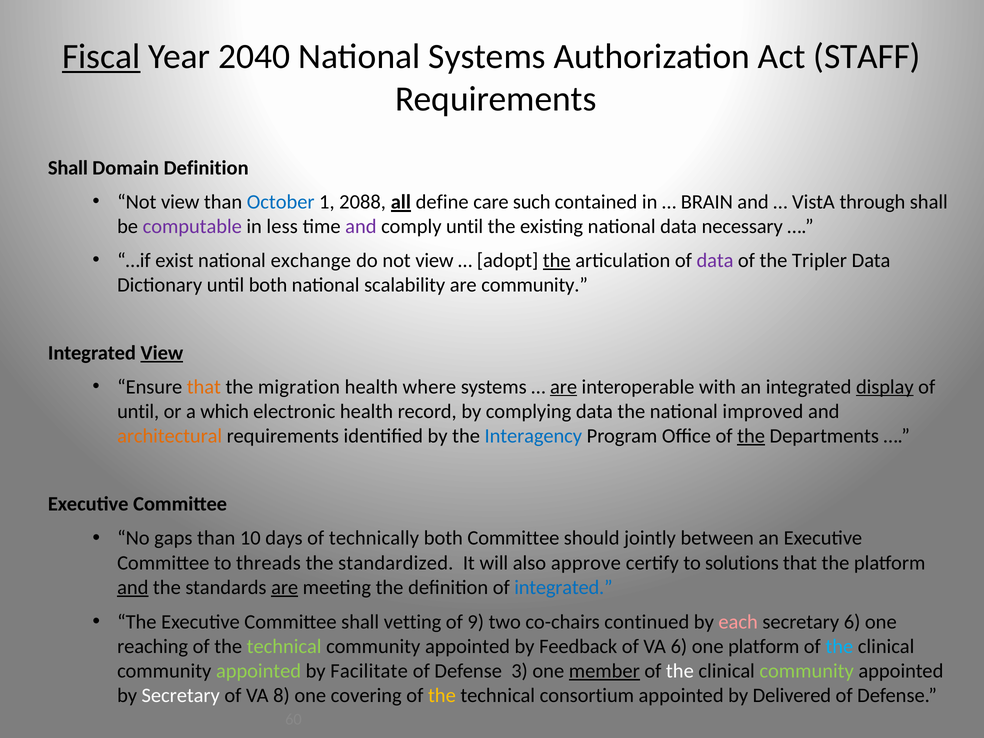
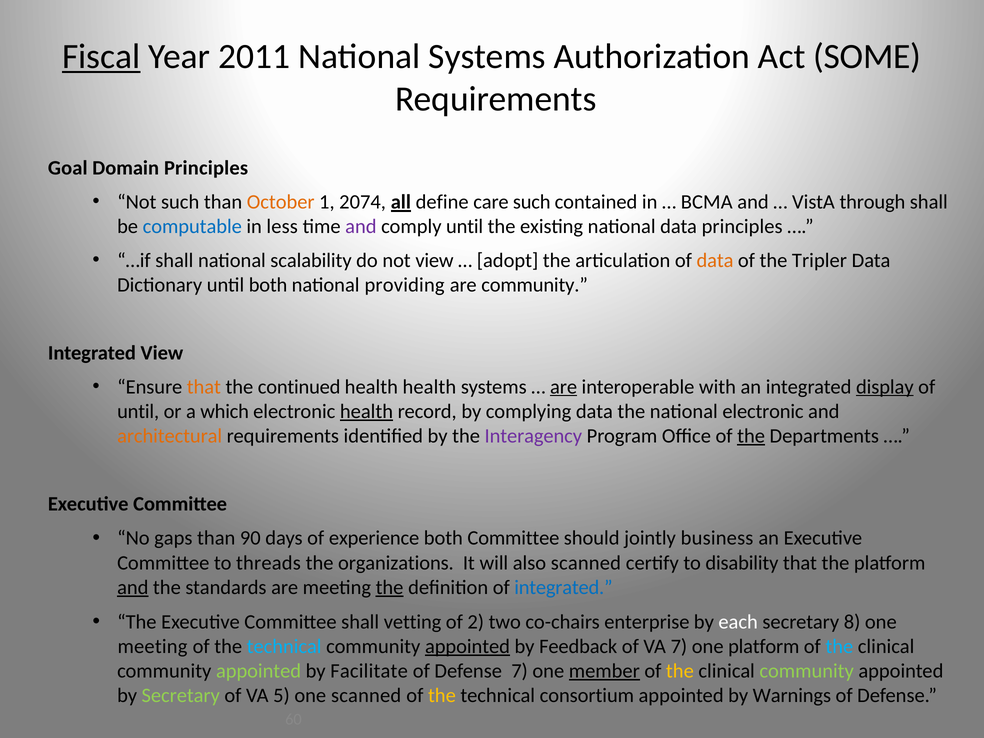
2040: 2040 -> 2011 (254, 57)
STAFF: STAFF -> SOME (867, 57)
Shall: Shall -> Goal (68, 168)
Domain Definition: Definition -> Principles (206, 168)
view: view -> such (180, 202)
October colour: blue -> orange (281, 202)
2088: 2088 -> 2074 (363, 202)
BRAIN: BRAIN -> BCMA (707, 202)
computable colour: purple -> blue (192, 227)
data necessary: necessary -> principles (742, 227)
…if exist: exist -> shall (174, 260)
exchange: exchange -> scalability (311, 260)
the underline: present -> none (557, 260)
data colour: purple -> orange (715, 260)
scalability: scalability -> providing (405, 285)
View underline: present -> none (162, 353)
migration: migration -> continued (299, 387)
health where: where -> health (429, 387)
health underline: none -> present (366, 411)
national improved: improved -> electronic (763, 411)
Interagency colour: blue -> purple (533, 436)
10: 10 -> 90 (250, 538)
technically: technically -> experience (374, 538)
between: between -> business (717, 538)
standardized: standardized -> organizations (396, 563)
also approve: approve -> scanned (586, 563)
solutions: solutions -> disability (742, 563)
are underline: present -> none (285, 587)
the underline: none -> present (390, 587)
9: 9 -> 2 (476, 622)
continued: continued -> enterprise (647, 622)
each colour: pink -> white (738, 622)
secretary 6: 6 -> 8 (852, 622)
reaching: reaching -> meeting (152, 646)
technical colour: light green -> light blue (284, 646)
appointed underline: none -> present (468, 646)
VA 6: 6 -> 7 (679, 646)
Defense 3: 3 -> 7 (520, 671)
the colour: white -> yellow (680, 671)
Secretary colour: white -> light green (181, 696)
8: 8 -> 5 (282, 696)
one covering: covering -> scanned (366, 696)
Delivered: Delivered -> Warnings (792, 696)
